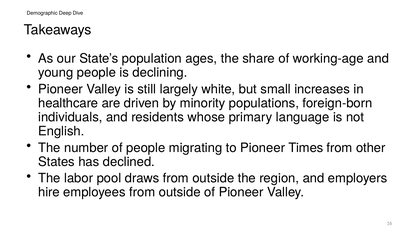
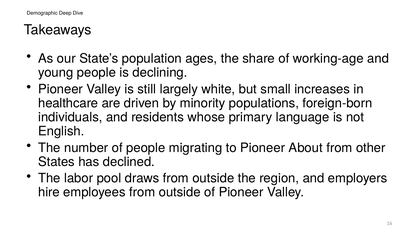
Times: Times -> About (306, 148)
